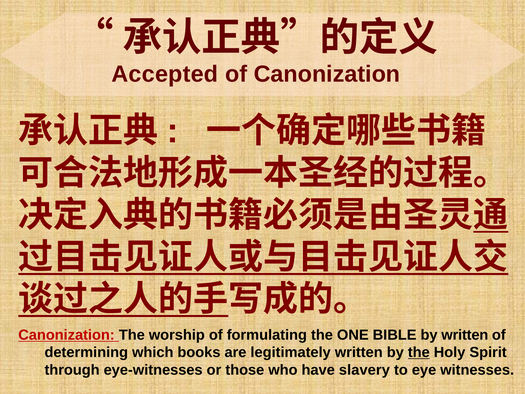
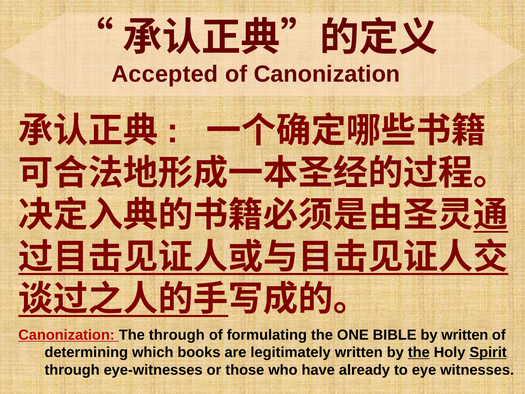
The worship: worship -> through (177, 335)
Spirit underline: none -> present (488, 352)
slavery: slavery -> already (364, 370)
